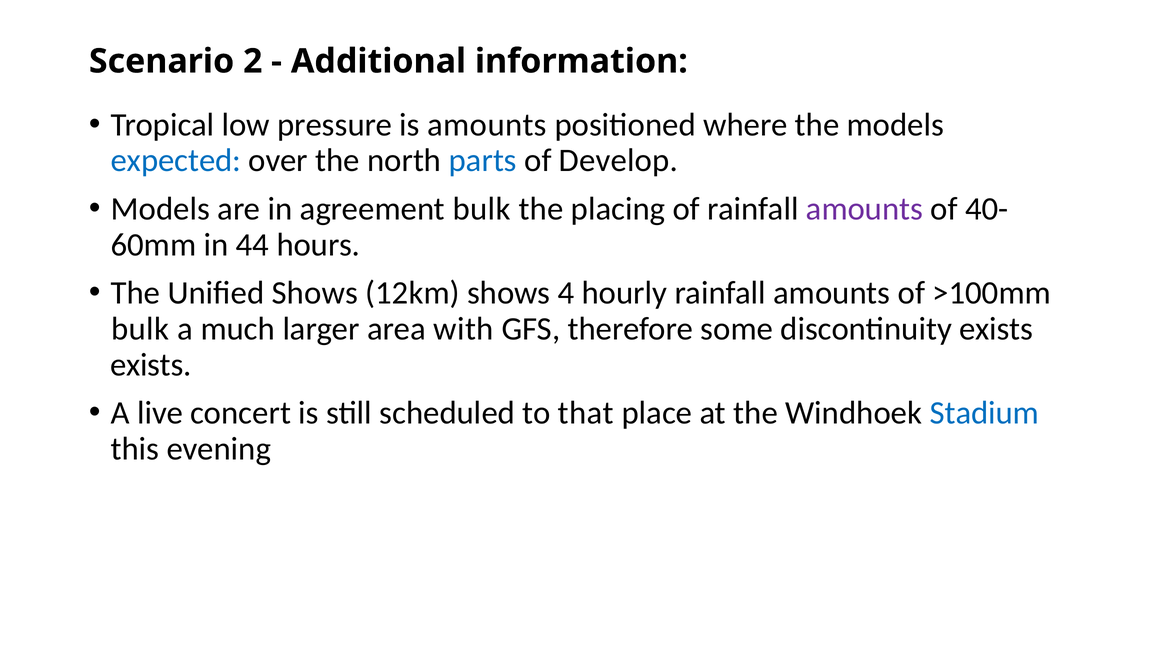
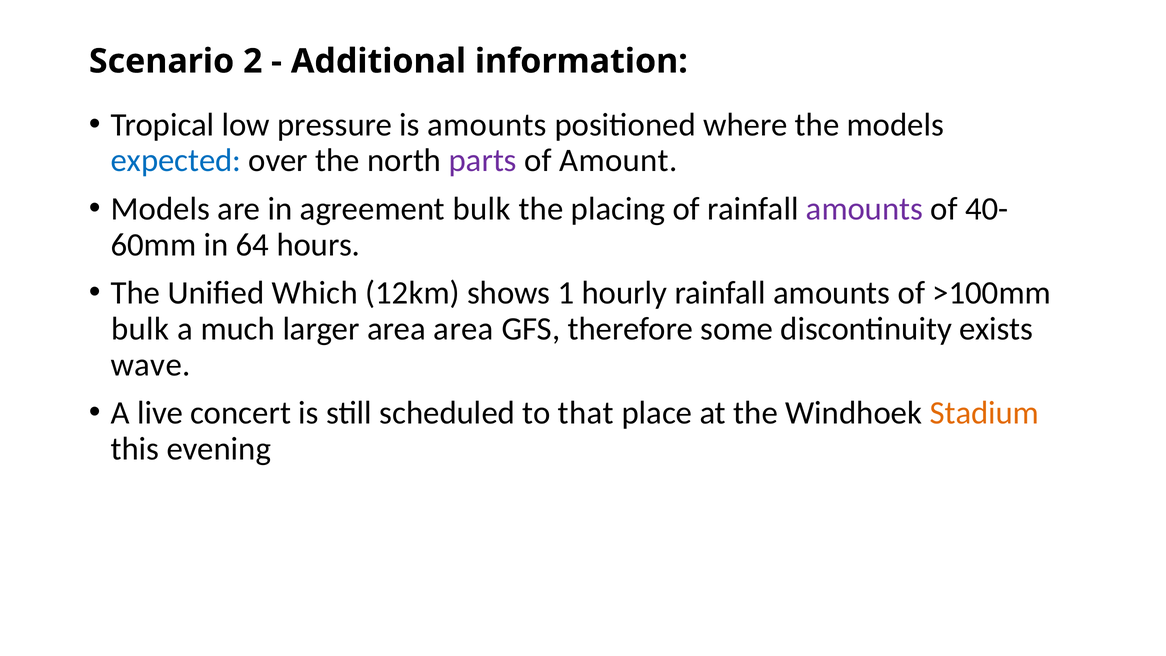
parts colour: blue -> purple (483, 161)
Develop: Develop -> Amount (618, 161)
44: 44 -> 64 (252, 245)
Unified Shows: Shows -> Which (315, 293)
4: 4 -> 1 (566, 293)
area with: with -> area (464, 329)
exists: exists -> wave (151, 365)
Stadium colour: blue -> orange (984, 413)
